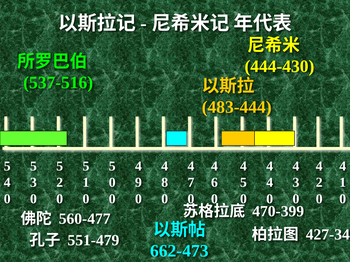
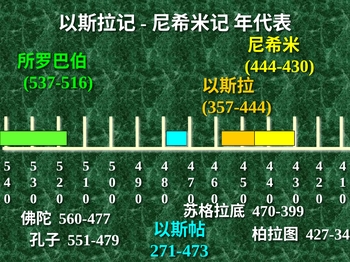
483-444: 483-444 -> 357-444 (237, 107)
662-473: 662-473 -> 271-473 (179, 251)
